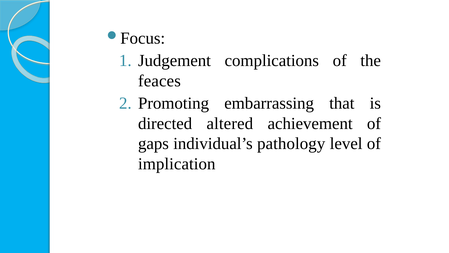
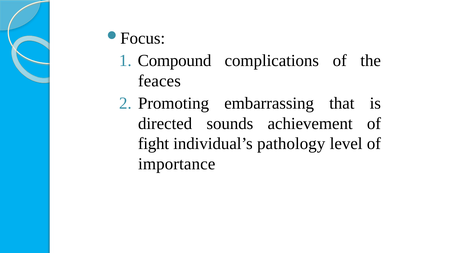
Judgement: Judgement -> Compound (175, 61)
altered: altered -> sounds (230, 123)
gaps: gaps -> fight (153, 143)
implication: implication -> importance (177, 164)
